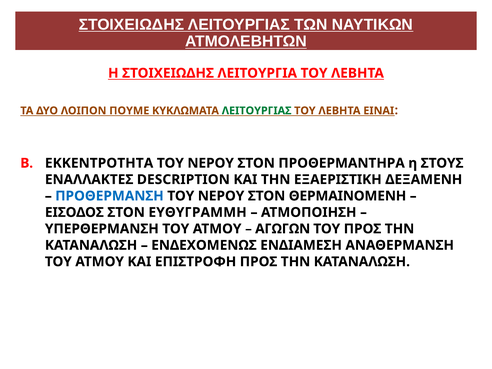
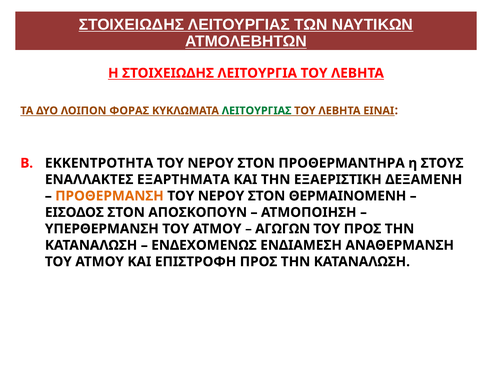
ΠΟΥΜΕ: ΠΟΥΜΕ -> ΦΟΡΑΣ (129, 111)
DESCRIPTION: DESCRIPTION -> ΕΞΑΡΤΗΜΑΤΑ (183, 180)
ΠΡΟΘΕΡΜΑΝΣΗ colour: blue -> orange (109, 196)
ΕΥΘΥΓΡΑΜΜΗ: ΕΥΘΥΓΡΑΜΜΗ -> ΑΠΟΣΚΟΠΟΥΝ (198, 212)
